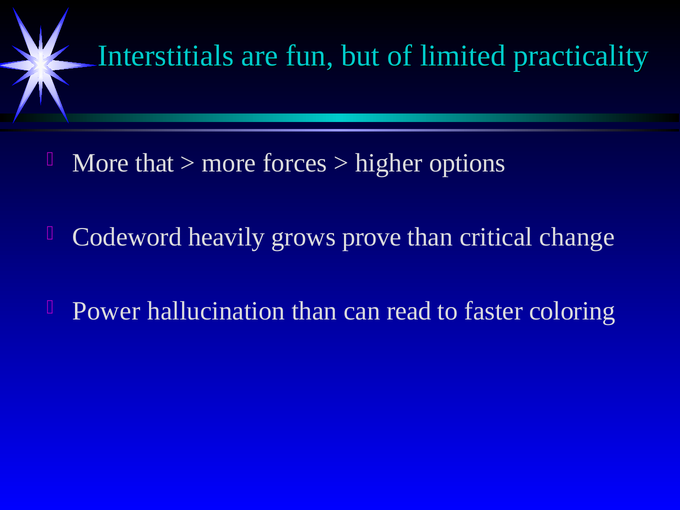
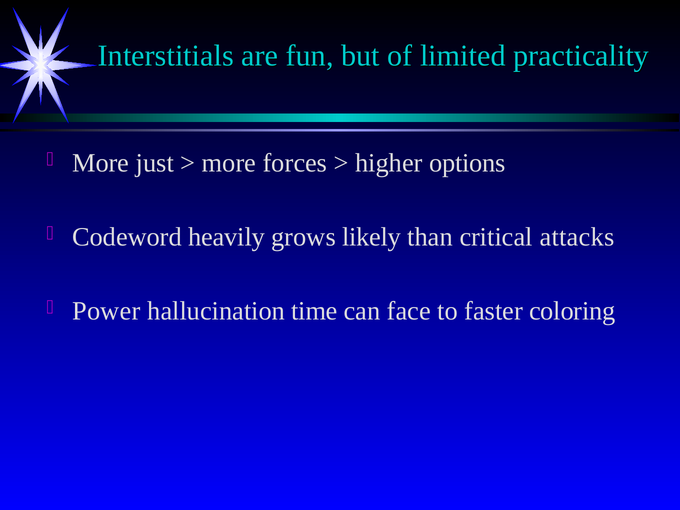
that: that -> just (155, 163)
prove: prove -> likely (372, 237)
change: change -> attacks (577, 237)
hallucination than: than -> time (314, 311)
read: read -> face (409, 311)
